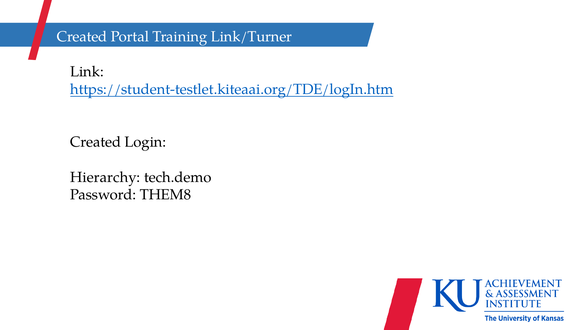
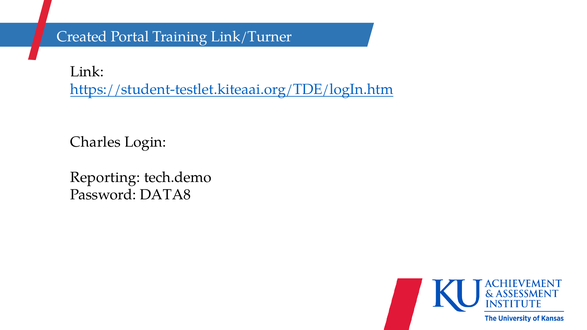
Created: Created -> Charles (96, 142)
Hierarchy: Hierarchy -> Reporting (105, 177)
THEM8: THEM8 -> DATA8 (165, 195)
